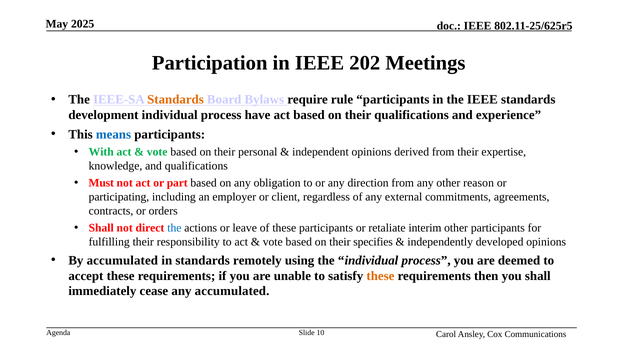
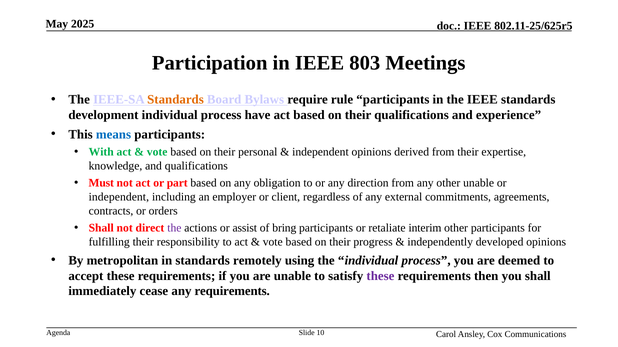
202: 202 -> 803 (365, 63)
other reason: reason -> unable (479, 183)
participating: participating -> independent (119, 197)
the colour: blue -> purple (174, 228)
leave: leave -> assist (245, 228)
of these: these -> bring (284, 228)
specifies: specifies -> progress (373, 242)
By accumulated: accumulated -> metropolitan (122, 261)
these colour: orange -> purple (380, 276)
any accumulated: accumulated -> requirements (232, 292)
